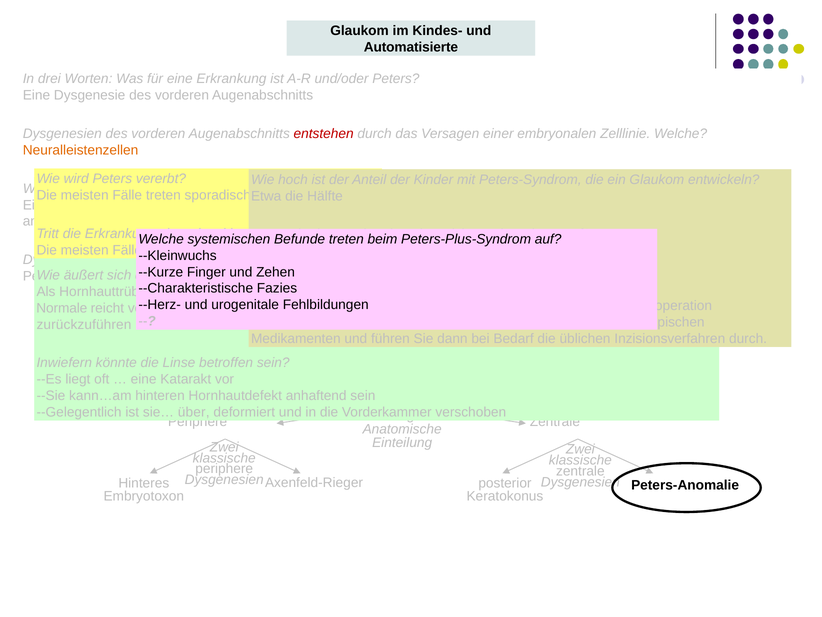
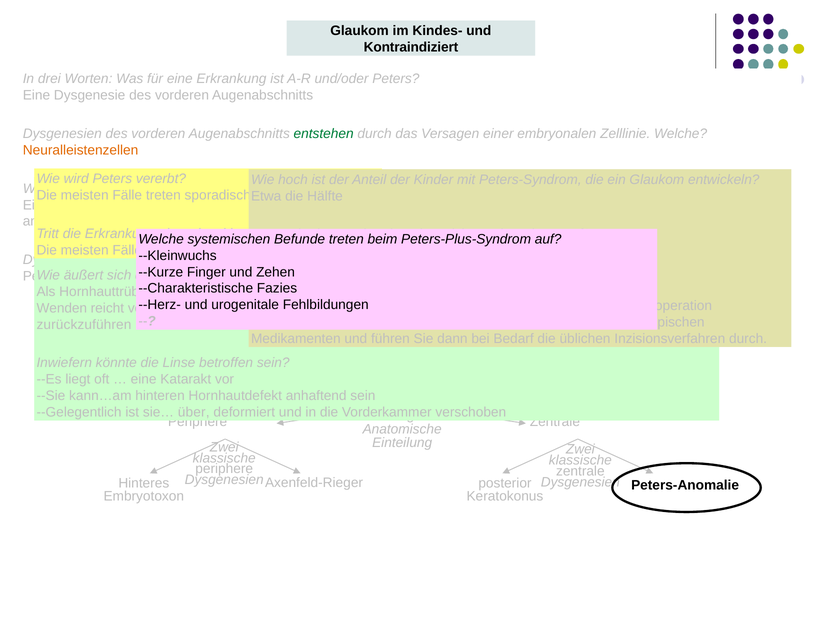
Automatisierte: Automatisierte -> Kontraindiziert (411, 47)
entstehen colour: red -> green (324, 134)
Normale: Normale -> Wenden (62, 308)
